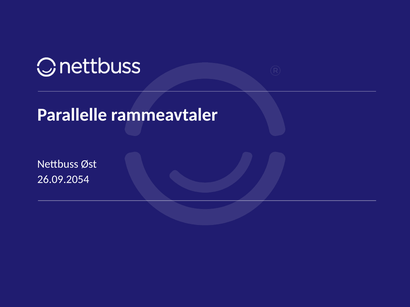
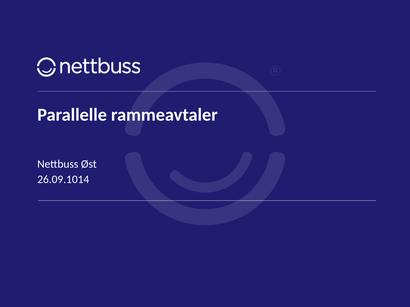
26.09.2054: 26.09.2054 -> 26.09.1014 (63, 180)
